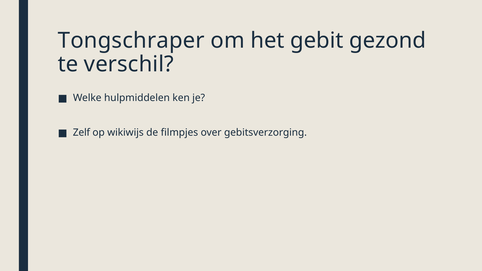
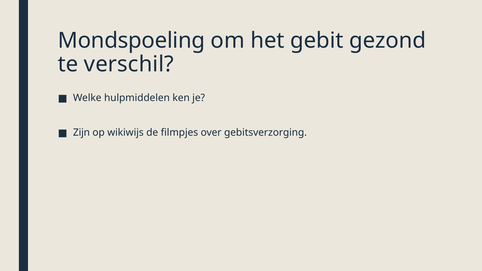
Tongschraper: Tongschraper -> Mondspoeling (131, 41)
Zelf: Zelf -> Zijn (81, 133)
